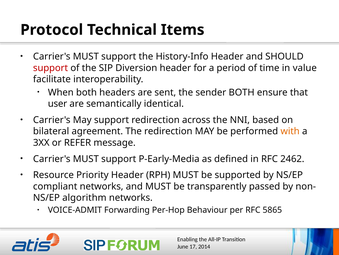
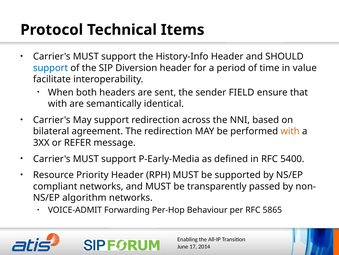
support colour: red -> blue (51, 68)
sender BOTH: BOTH -> FIELD (242, 92)
user: user -> with (57, 104)
2462: 2462 -> 5400 (292, 158)
